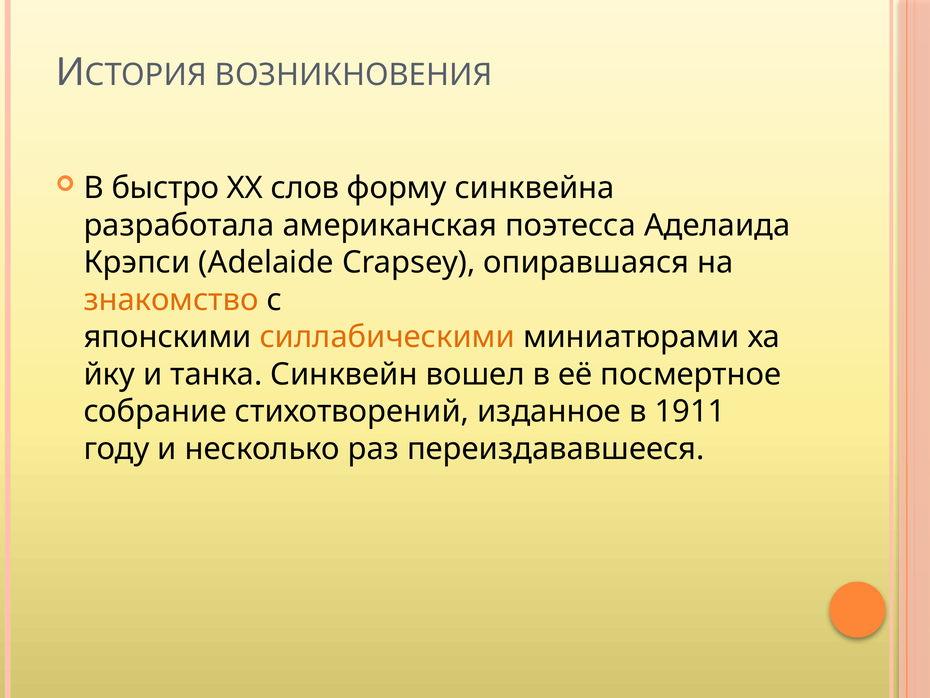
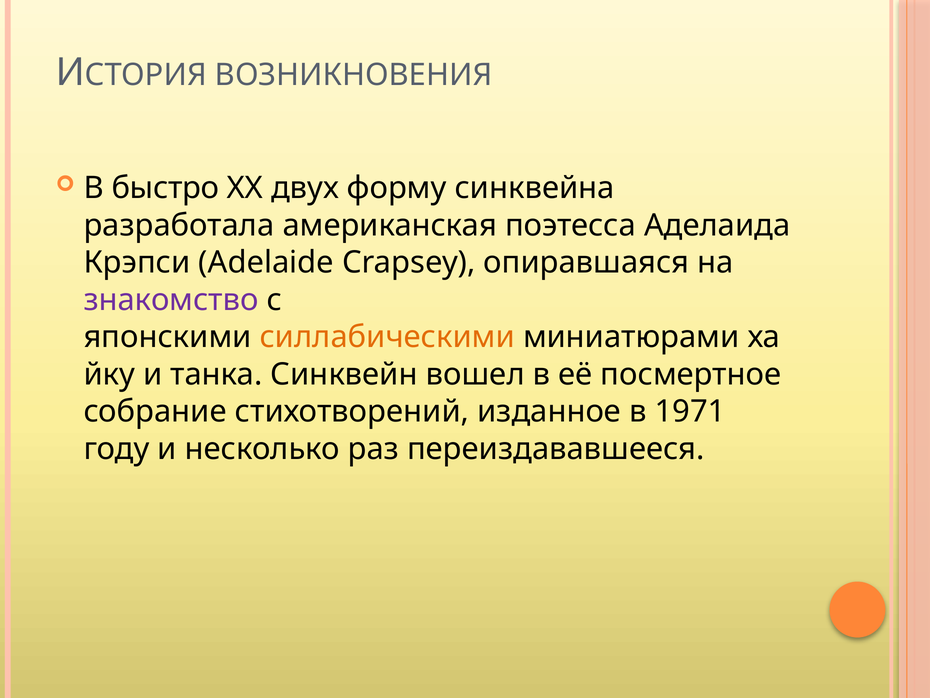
слов: слов -> двух (305, 188)
знакомство colour: orange -> purple (171, 300)
1911: 1911 -> 1971 (690, 411)
